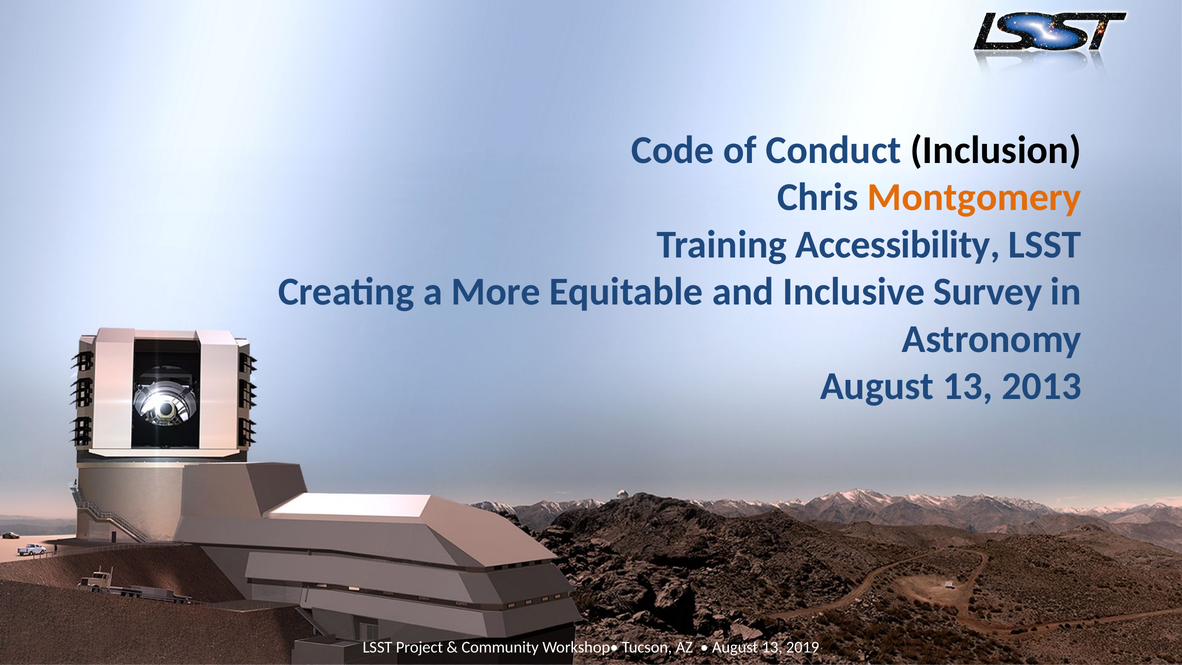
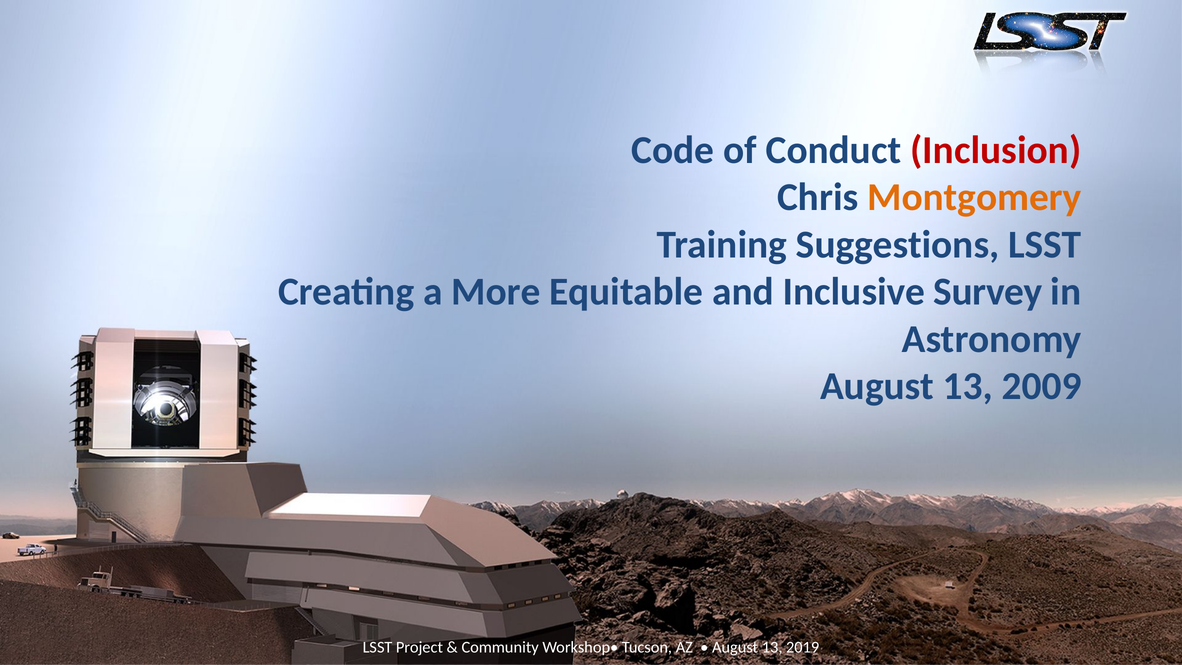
Inclusion colour: black -> red (996, 150)
Accessibility: Accessibility -> Suggestions (898, 245)
2013: 2013 -> 2009 (1042, 386)
